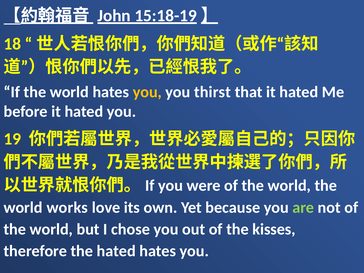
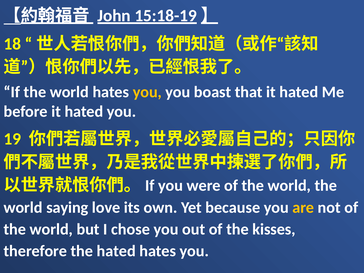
thirst: thirst -> boast (213, 92)
works: works -> saying (67, 208)
are colour: light green -> yellow (303, 208)
